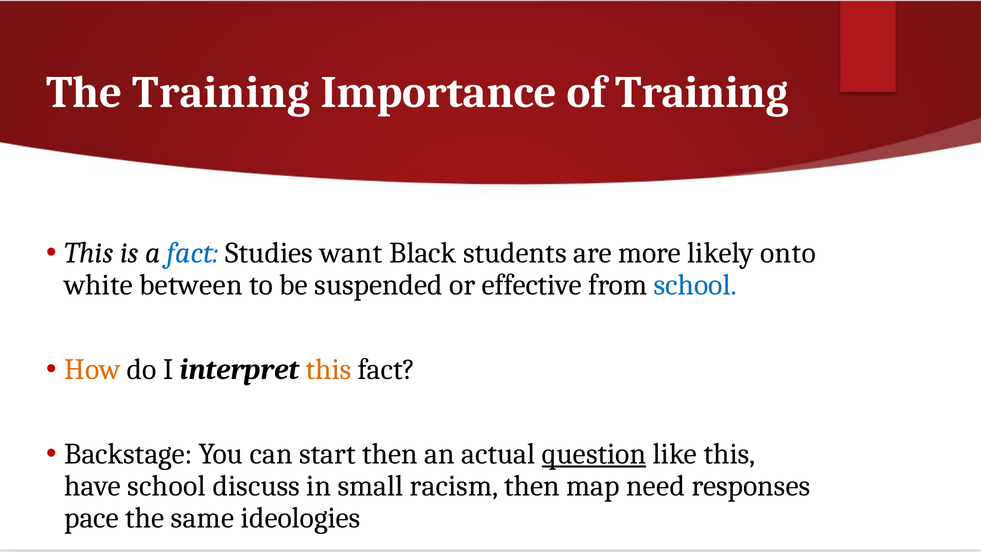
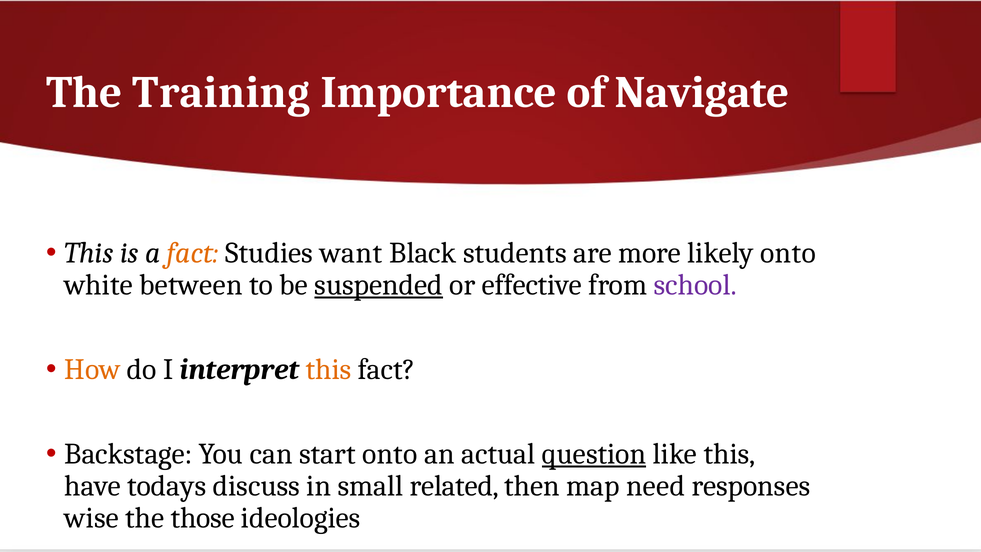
of Training: Training -> Navigate (702, 93)
fact colour: blue -> orange (193, 253)
suspended underline: none -> present (379, 285)
school colour: blue -> purple (695, 285)
start then: then -> onto (390, 454)
have school: school -> todays (167, 486)
racism: racism -> related (454, 486)
pace: pace -> wise (92, 518)
same: same -> those (203, 518)
